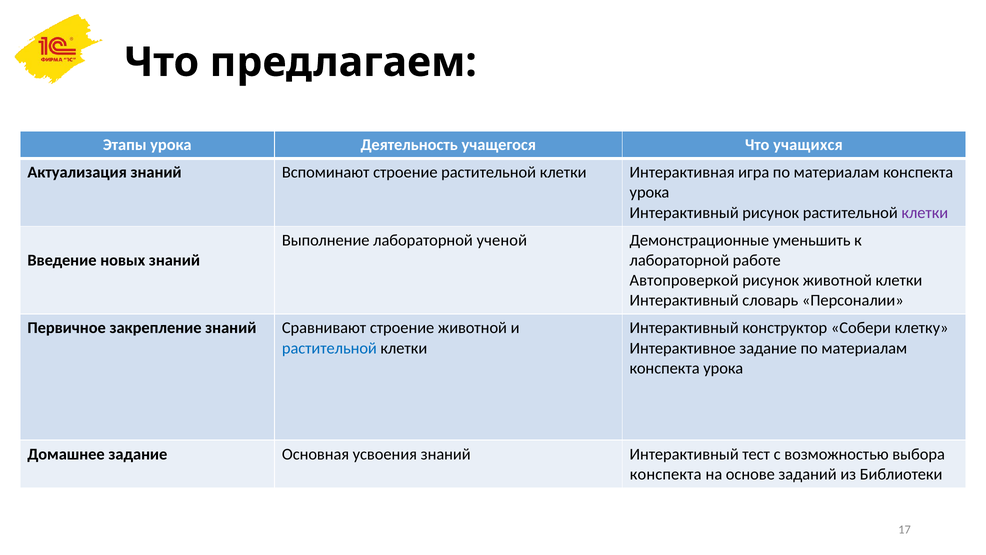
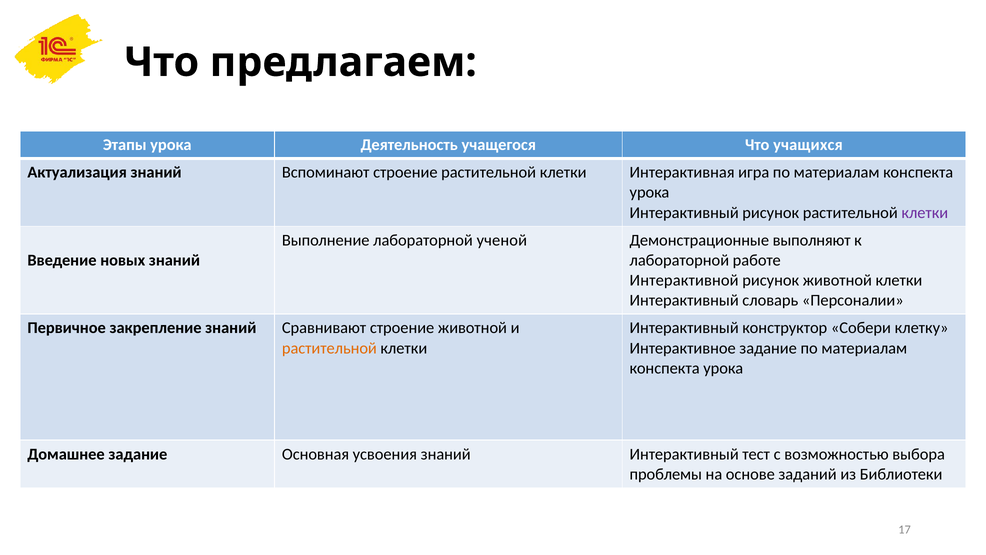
уменьшить: уменьшить -> выполняют (812, 240)
Автопроверкой: Автопроверкой -> Интерактивной (684, 280)
растительной colour: blue -> orange (329, 348)
конспекта: конспекта -> проблемы (666, 474)
